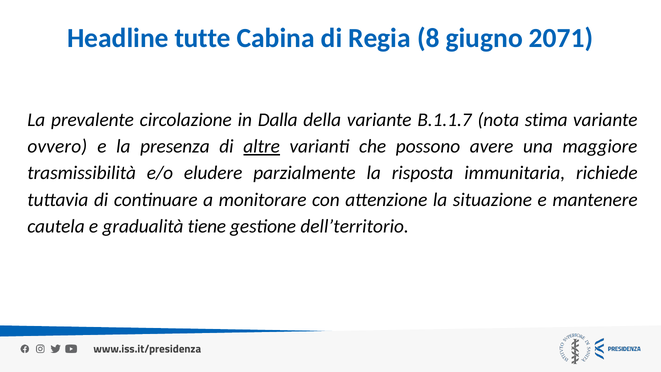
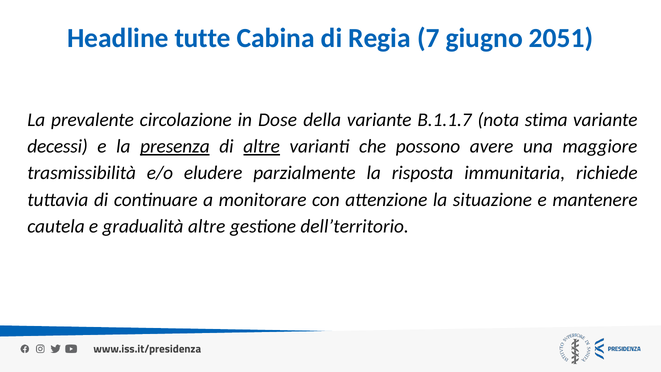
8: 8 -> 7 (428, 38)
2071: 2071 -> 2051 (561, 38)
Dalla: Dalla -> Dose (278, 120)
ovvero: ovvero -> decessi (57, 146)
presenza underline: none -> present (175, 146)
gradualità tiene: tiene -> altre (207, 226)
